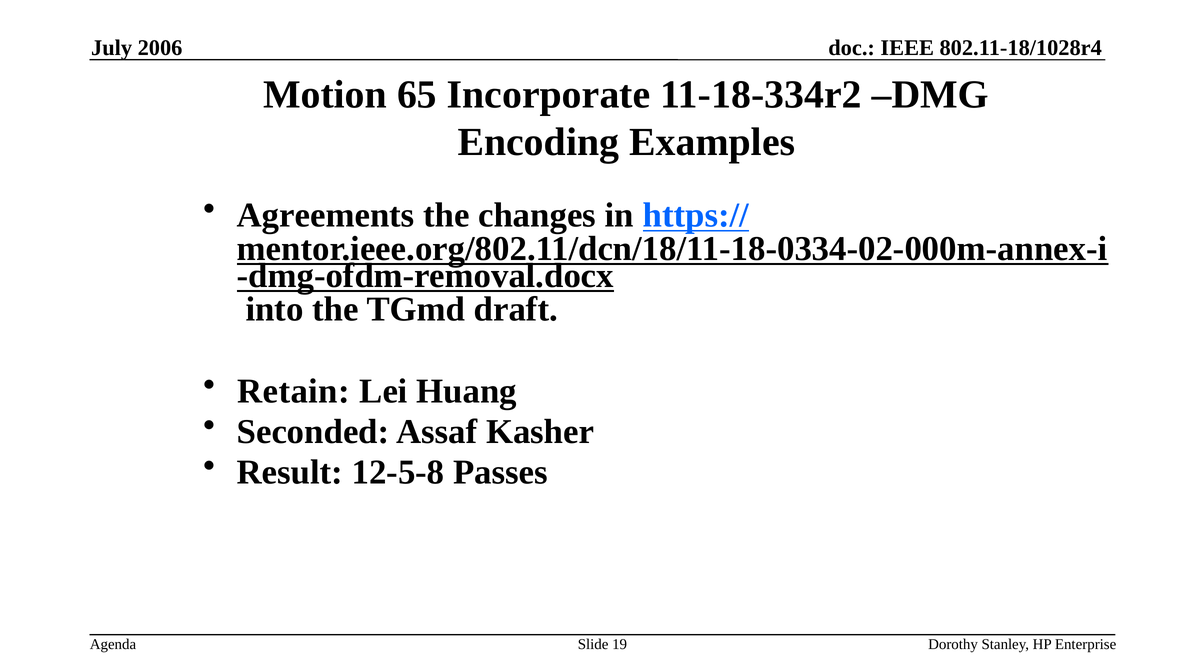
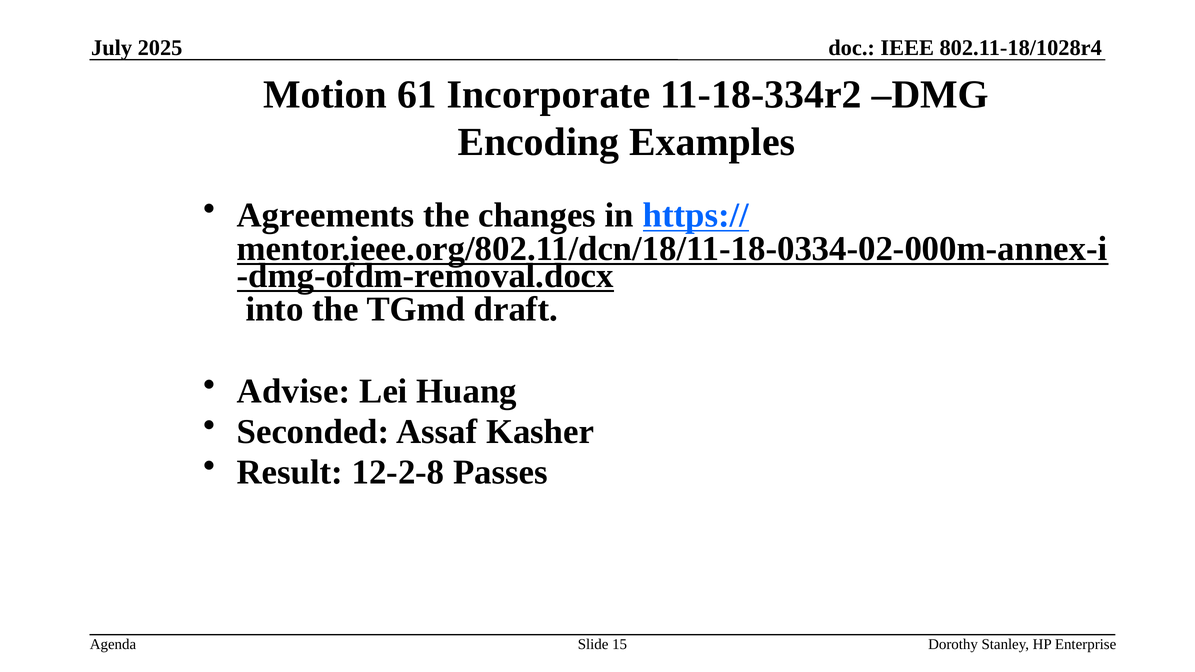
2006: 2006 -> 2025 (160, 48)
65: 65 -> 61 (417, 94)
Retain: Retain -> Advise (294, 391)
12-5-8: 12-5-8 -> 12-2-8 (398, 472)
19: 19 -> 15 (620, 645)
